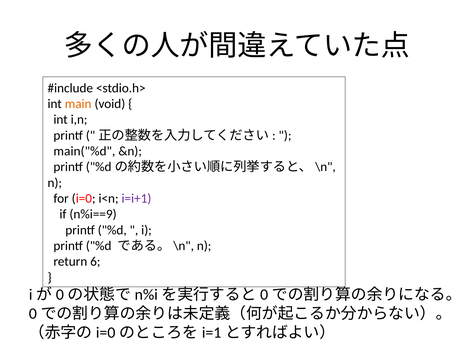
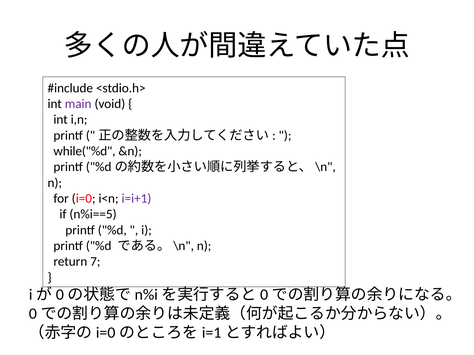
main colour: orange -> purple (78, 104)
main("%d: main("%d -> while("%d (85, 151)
n%i==9: n%i==9 -> n%i==5 (93, 215)
6: 6 -> 7 (95, 262)
